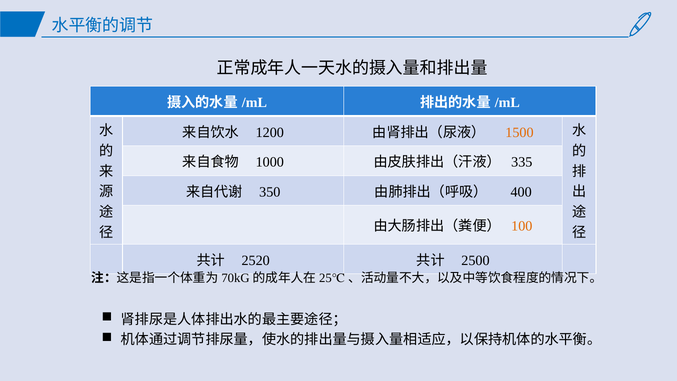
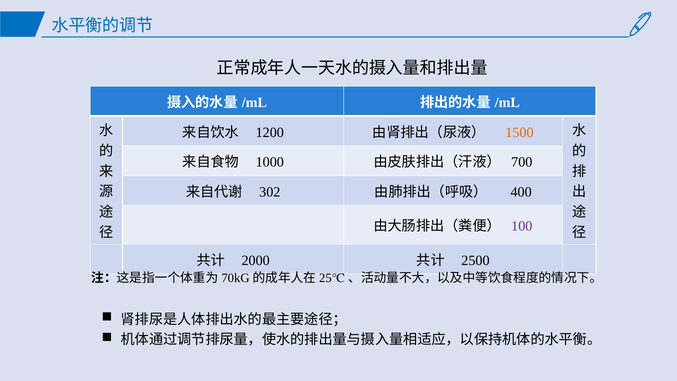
335: 335 -> 700 (522, 162)
350: 350 -> 302 (270, 192)
100 colour: orange -> purple (522, 226)
2520: 2520 -> 2000 (256, 260)
